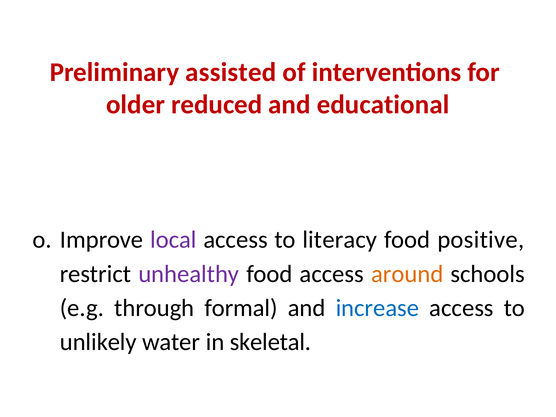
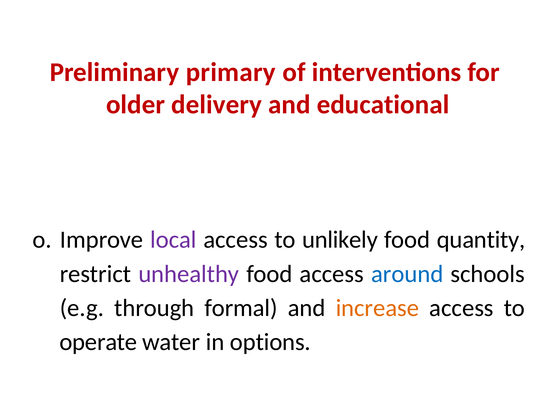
assisted: assisted -> primary (231, 72)
reduced: reduced -> delivery (217, 105)
literacy: literacy -> unlikely (340, 240)
positive: positive -> quantity (481, 240)
around colour: orange -> blue (407, 274)
increase colour: blue -> orange (377, 308)
unlikely: unlikely -> operate (98, 342)
skeletal: skeletal -> options (270, 342)
